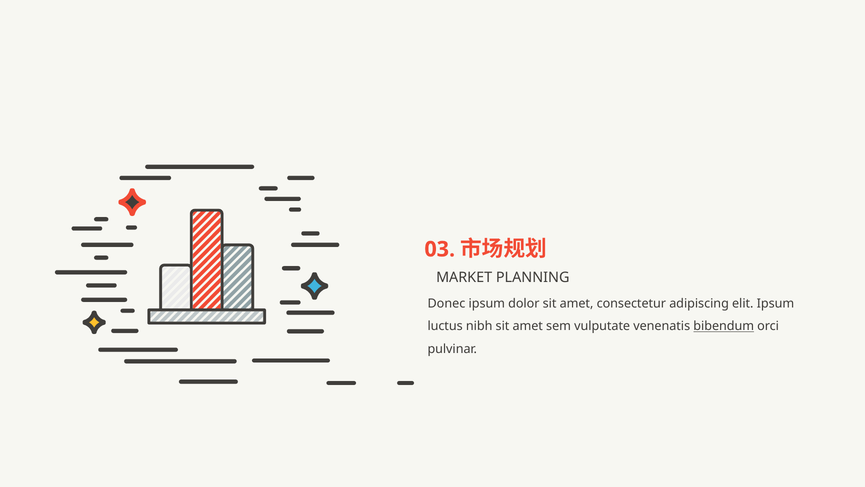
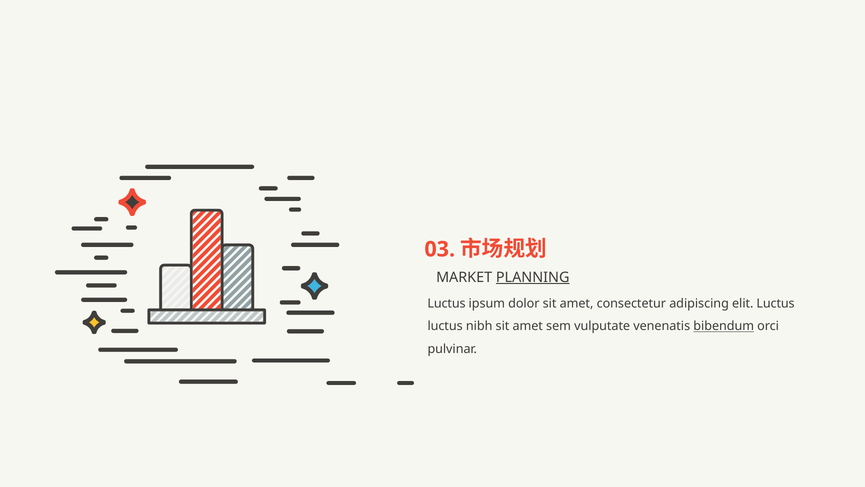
PLANNING underline: none -> present (533, 277)
Donec: Donec -> Luctus (447, 303)
elit Ipsum: Ipsum -> Luctus (776, 303)
